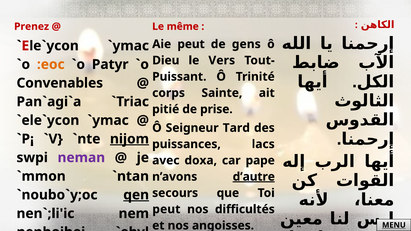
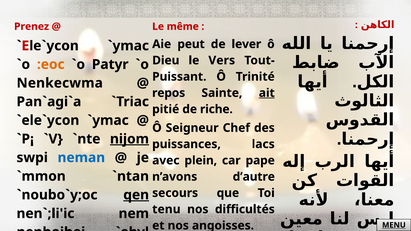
gens: gens -> lever (246, 44)
Convenables: Convenables -> Nenkecwma (60, 83)
corps: corps -> repos (169, 93)
ait underline: none -> present (267, 93)
prise: prise -> riche (216, 109)
Tard: Tard -> Chef (236, 128)
neman colour: purple -> blue (81, 158)
doxa: doxa -> plein (201, 161)
d’autre underline: present -> none (254, 177)
peut: peut -> tenu (166, 209)
